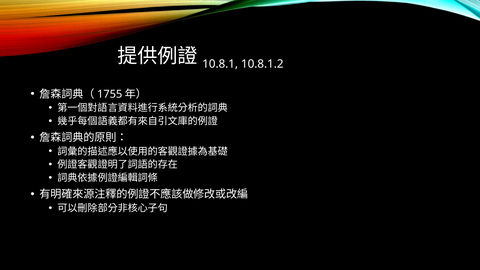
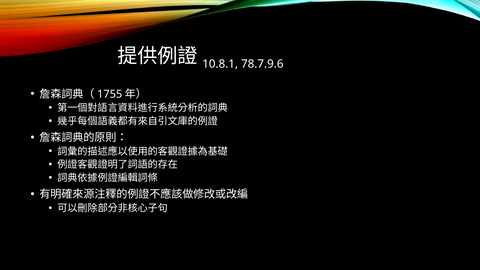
10.8.1.2: 10.8.1.2 -> 78.7.9.6 (262, 64)
